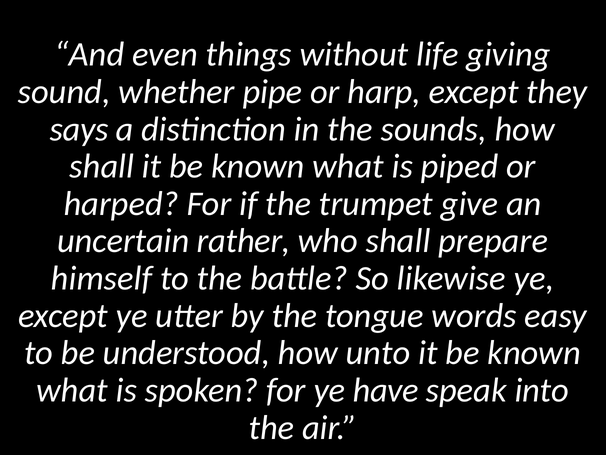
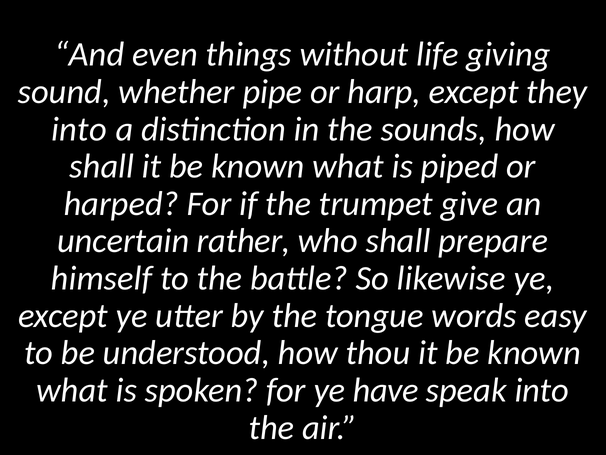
says: says -> into (79, 129)
unto: unto -> thou (378, 353)
